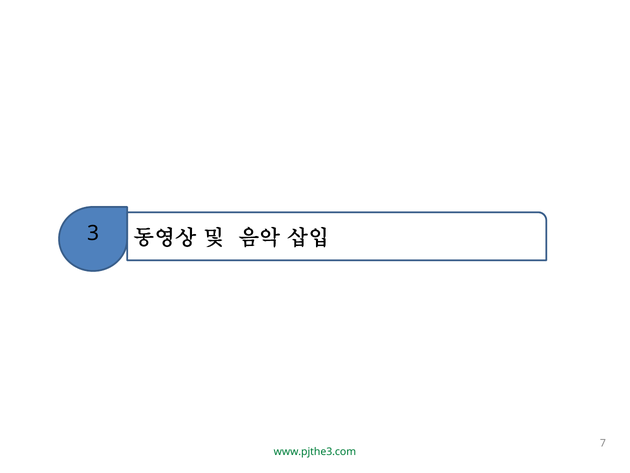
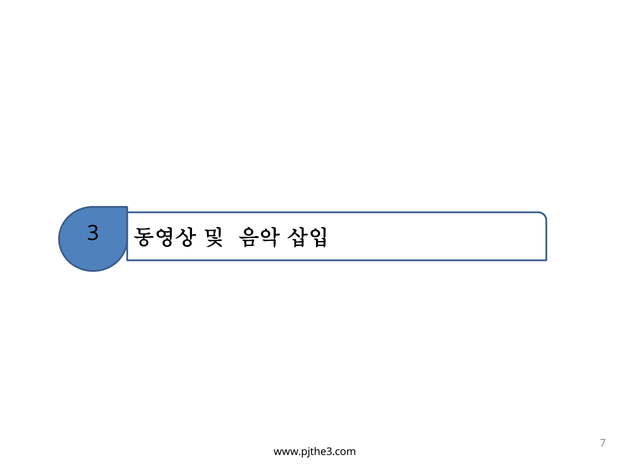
www.pjthe3.com colour: green -> black (315, 451)
